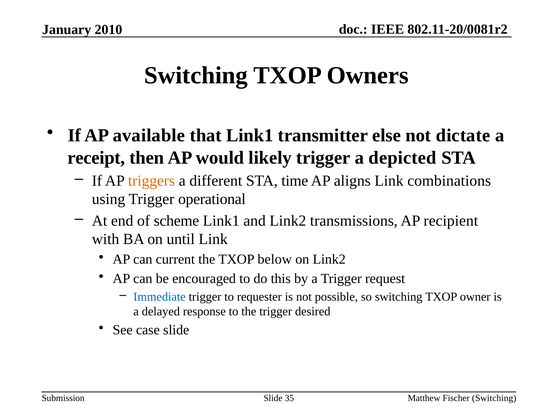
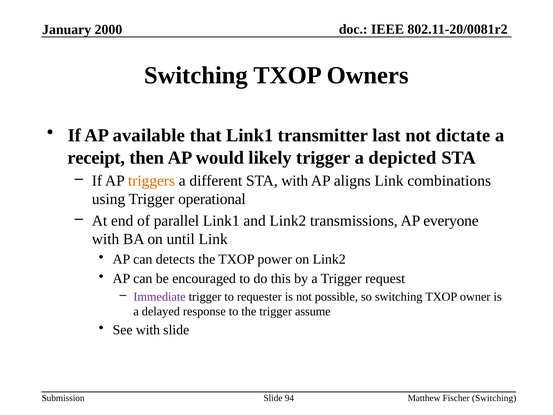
2010: 2010 -> 2000 (108, 30)
else: else -> last (387, 135)
STA time: time -> with (295, 181)
scheme: scheme -> parallel (176, 221)
recipient: recipient -> everyone (451, 221)
current: current -> detects (175, 259)
below: below -> power (275, 259)
Immediate colour: blue -> purple (160, 297)
desired: desired -> assume (313, 311)
See case: case -> with (148, 330)
35: 35 -> 94 (289, 398)
